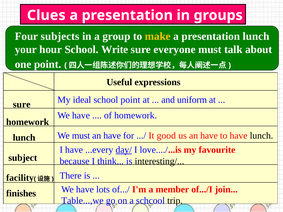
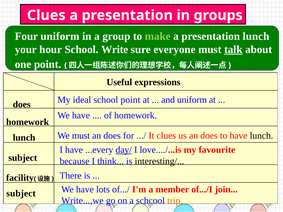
Four subjects: subjects -> uniform (60, 36)
make colour: yellow -> light green (158, 36)
talk underline: none -> present (233, 50)
sure: sure -> does (22, 104)
have: have -> does (112, 136)
It good: good -> clues (166, 136)
us an have: have -> does (209, 136)
finishes: finishes -> subject (21, 194)
Table...,we: Table...,we -> Write...,we (82, 201)
trip colour: black -> orange (175, 201)
